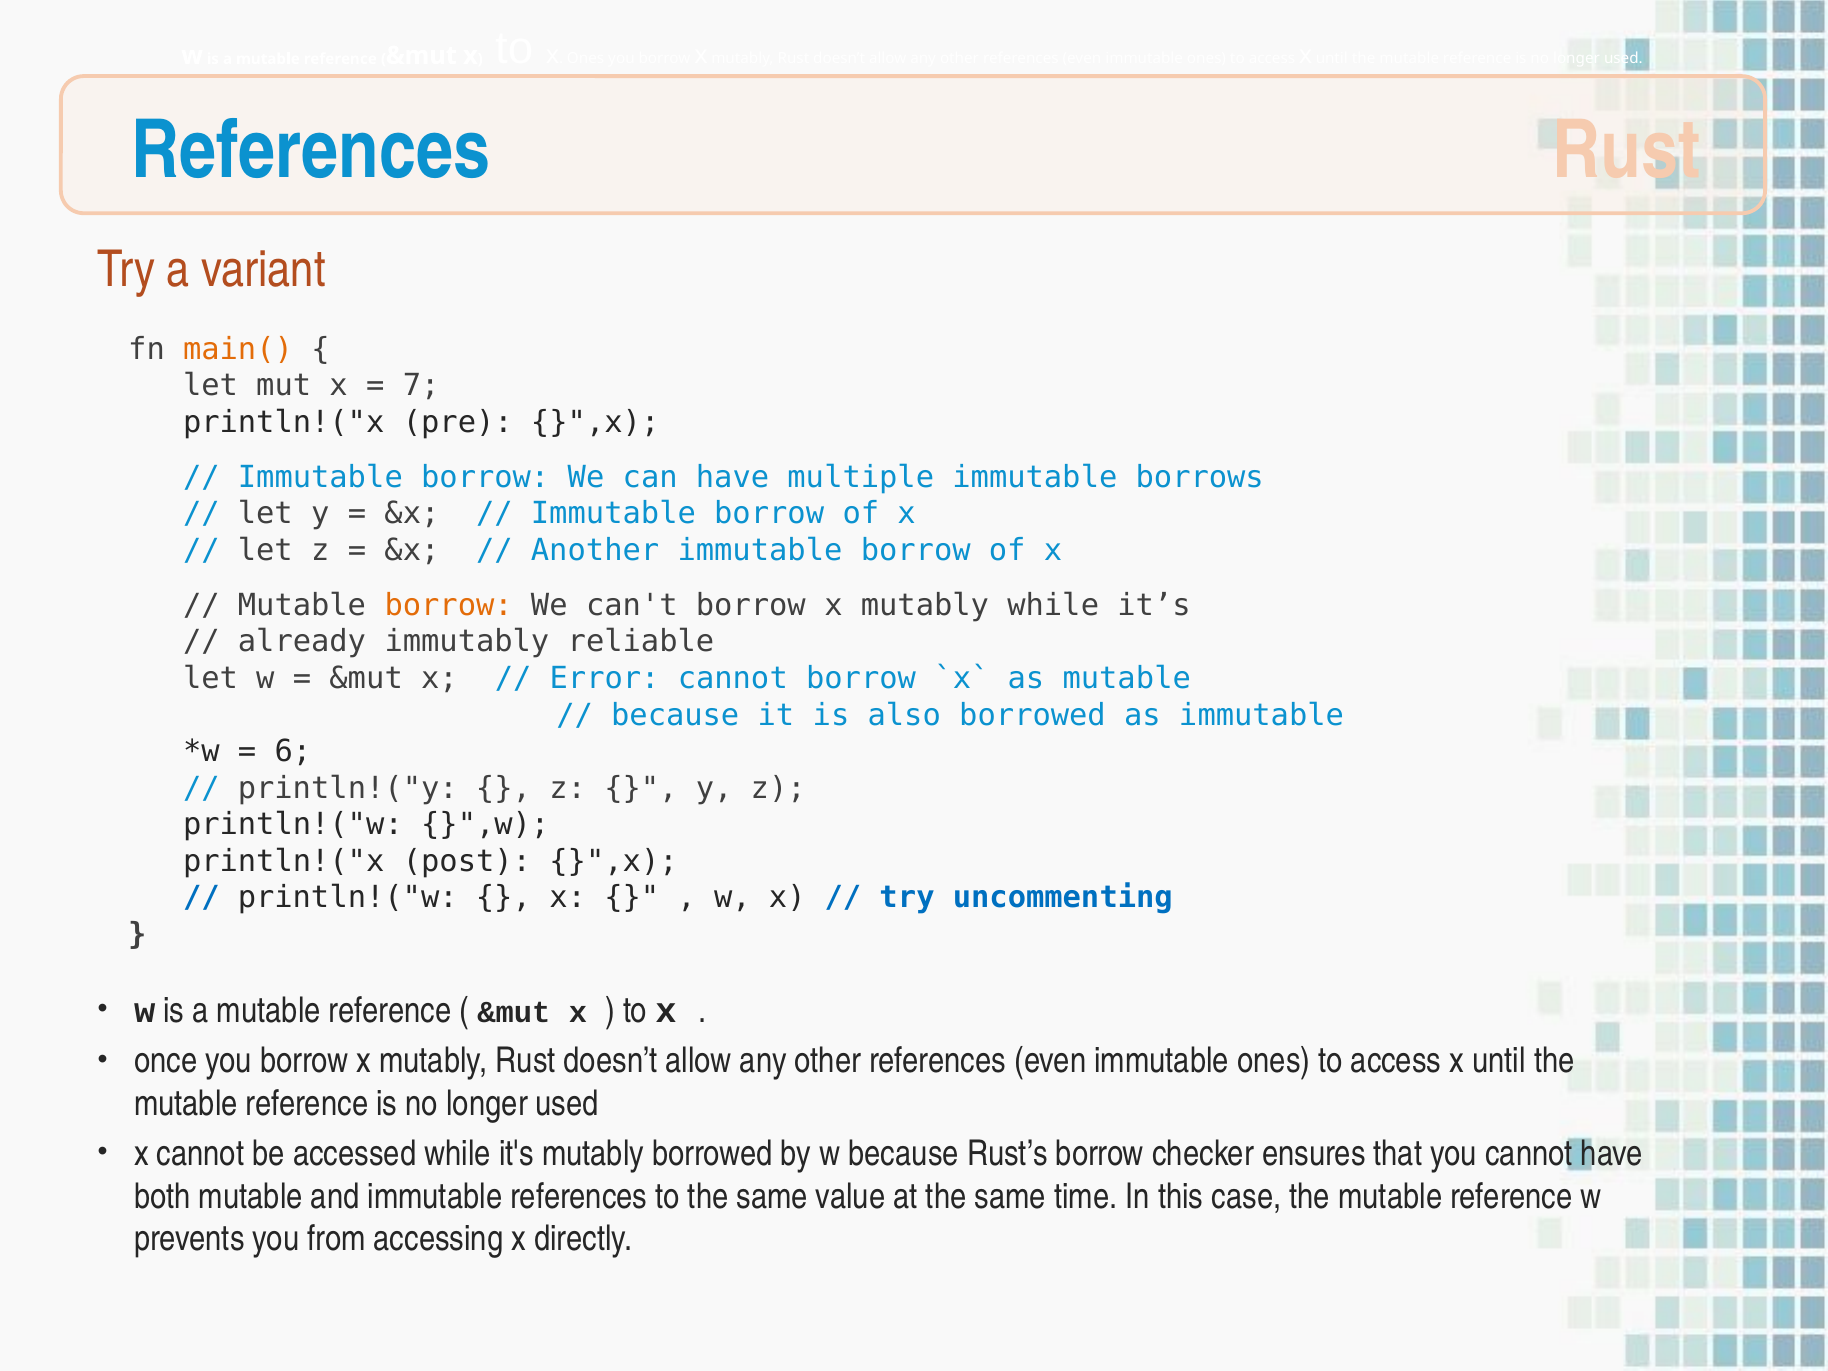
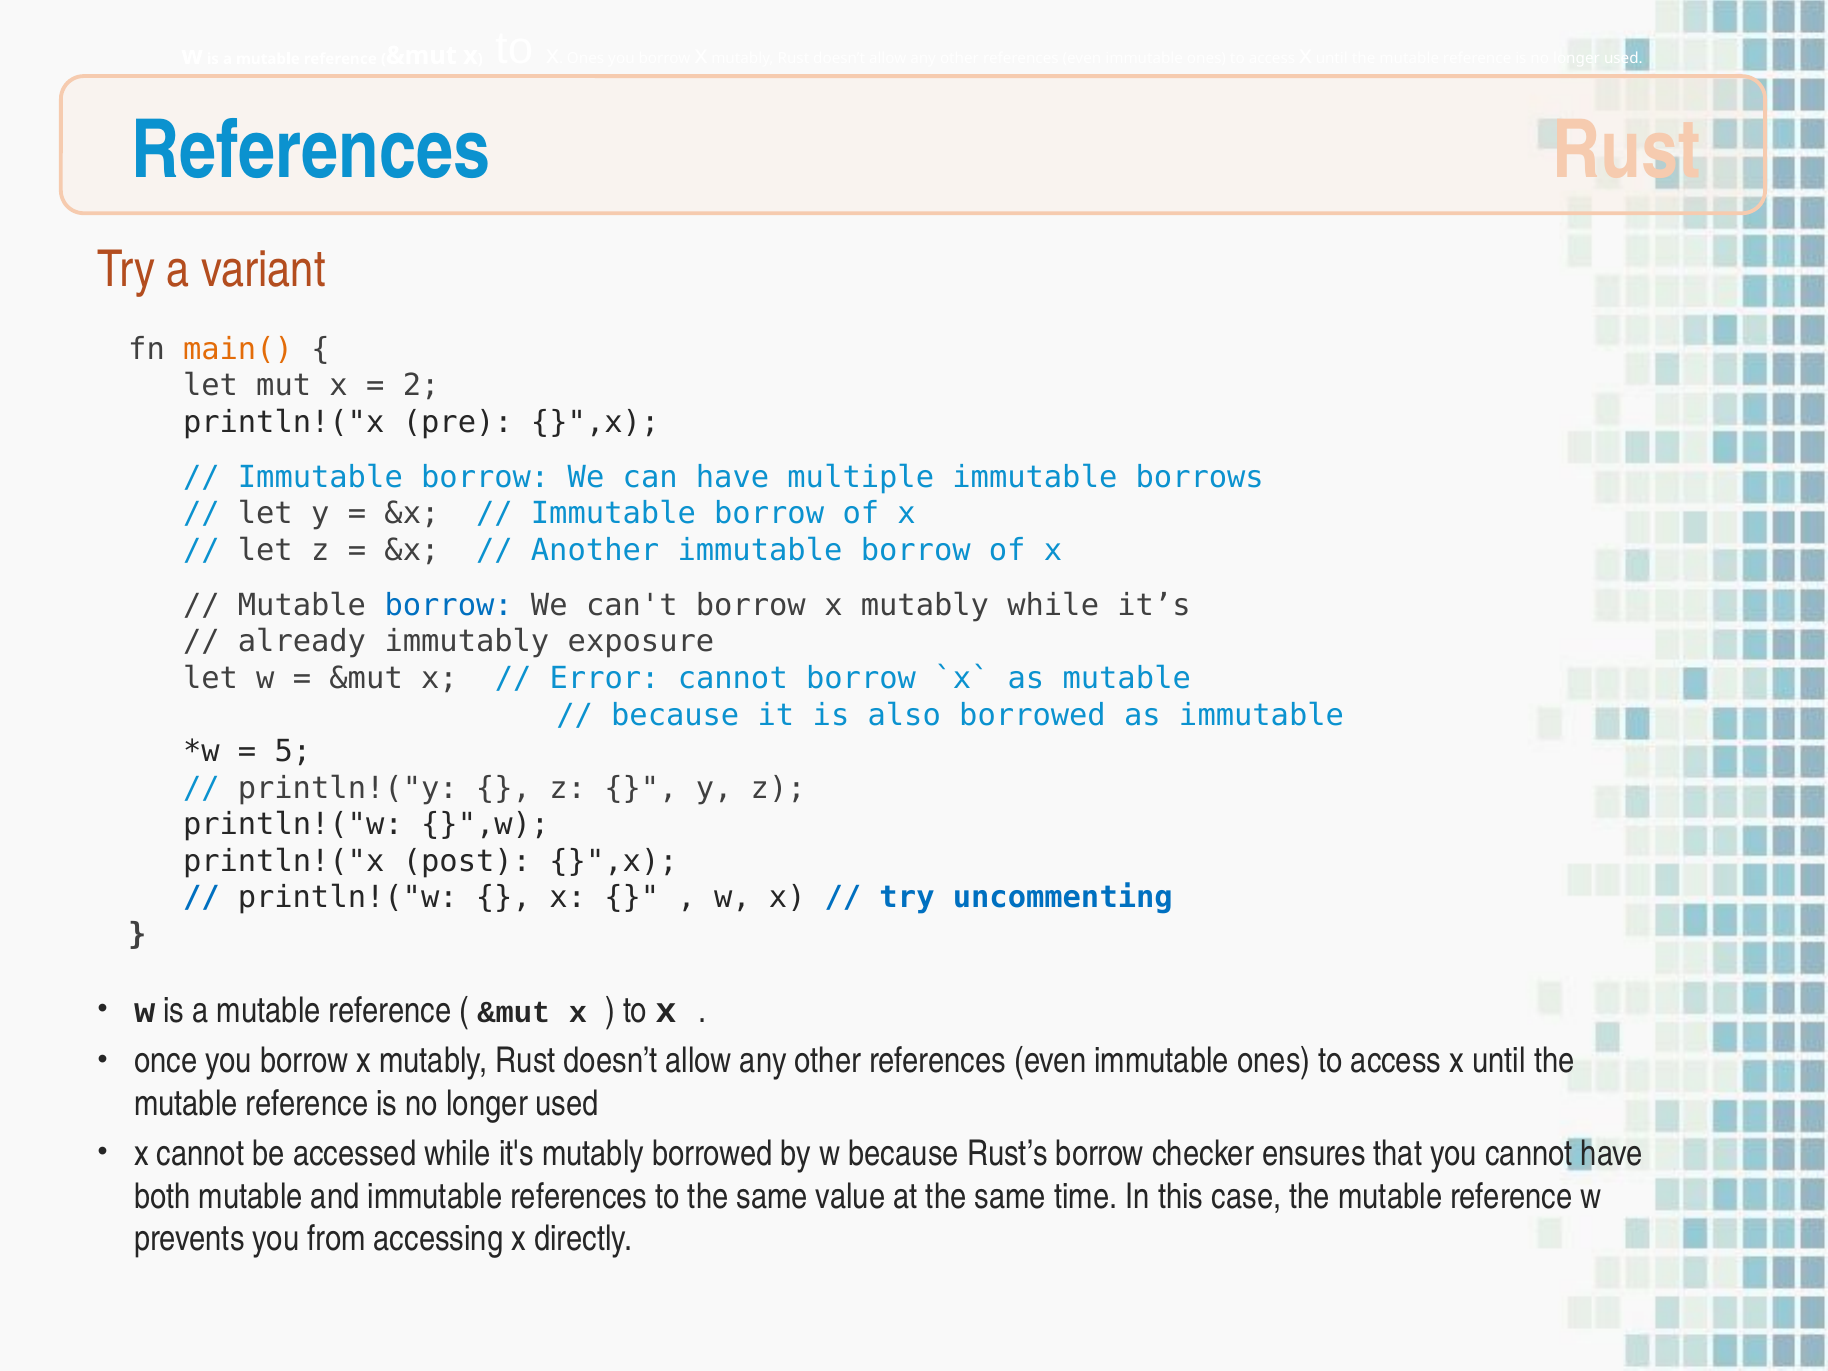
7: 7 -> 2 (421, 386)
borrow colour: orange -> blue (449, 605)
reliable: reliable -> exposure (641, 642)
6: 6 -> 5 (293, 752)
